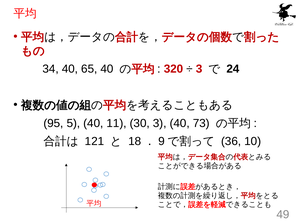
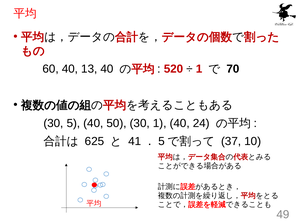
34: 34 -> 60 (51, 69)
65: 65 -> 13 (89, 69)
320: 320 -> 520 (174, 69)
3: 3 -> 1 (199, 69)
24: 24 -> 70 (233, 69)
95: 95 -> 30 (53, 123)
11: 11 -> 50 (117, 123)
30 3: 3 -> 1 (160, 123)
73: 73 -> 24 (201, 123)
121: 121 -> 625 (94, 142)
18: 18 -> 41 (135, 142)
9: 9 -> 5 (162, 142)
36: 36 -> 37 (231, 142)
